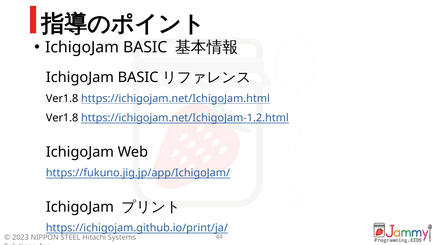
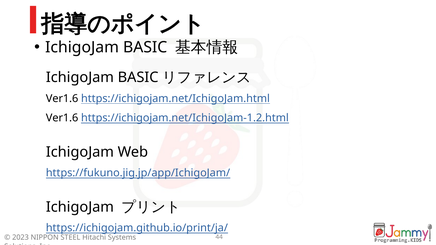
Ver1.8: Ver1.8 -> Ver1.6 (62, 99)
Ver1.8: Ver1.8 -> Ver1.6 (62, 118)
